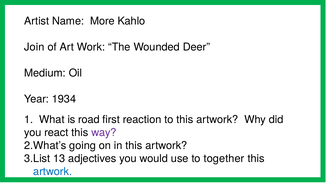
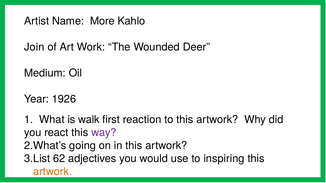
1934: 1934 -> 1926 (64, 99)
road: road -> walk (89, 120)
13: 13 -> 62 (59, 159)
together: together -> inspiring (224, 159)
artwork colour: blue -> orange (53, 172)
